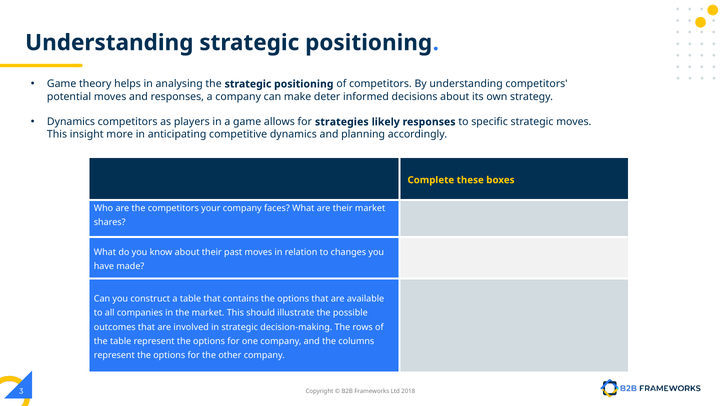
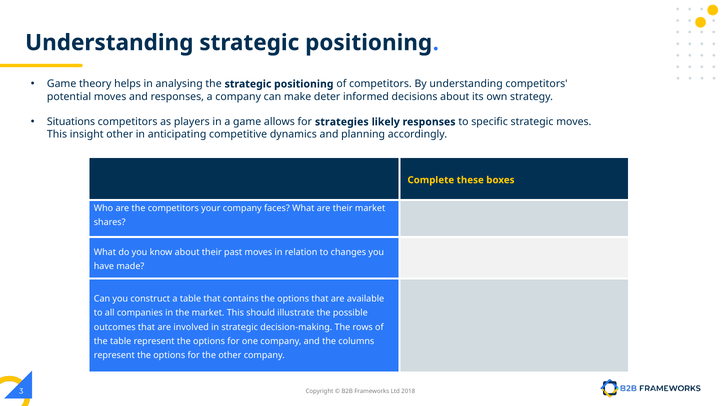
Dynamics: Dynamics -> Situations (71, 122)
insight more: more -> other (120, 134)
